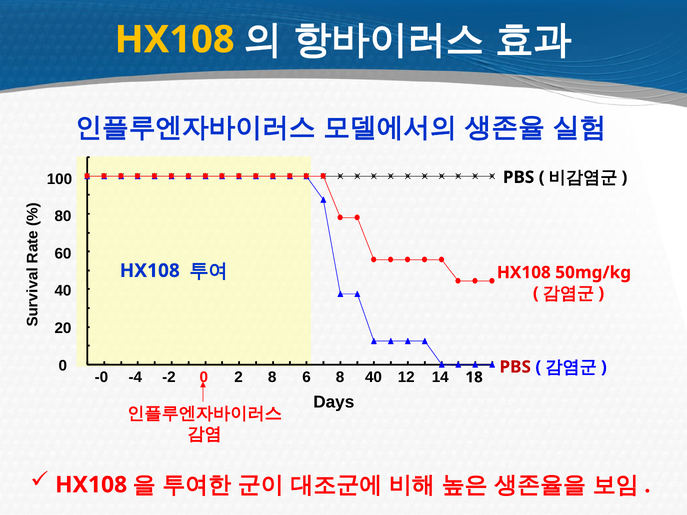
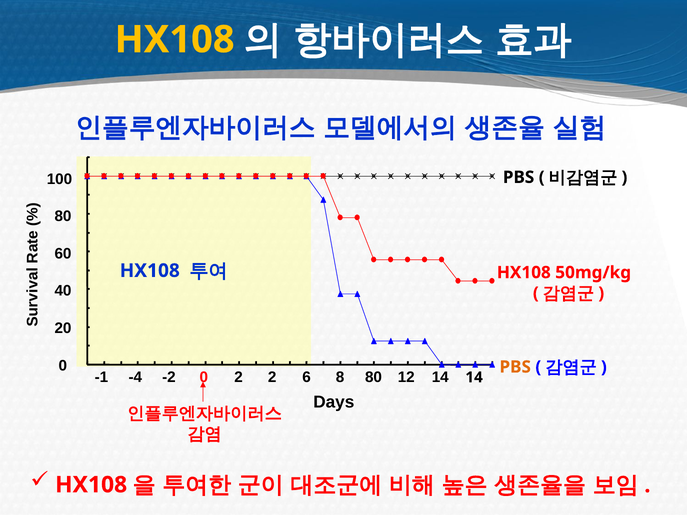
PBS colour: red -> orange (515, 367)
-0: -0 -> -1 (101, 377)
2 8: 8 -> 2 (272, 377)
8 40: 40 -> 80 (374, 377)
14 18: 18 -> 14 (474, 377)
